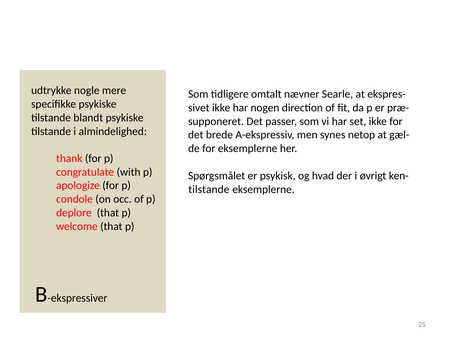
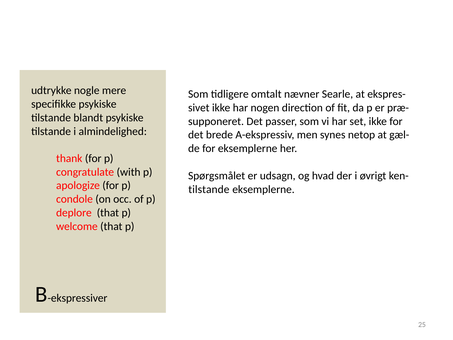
psykisk: psykisk -> udsagn (278, 176)
